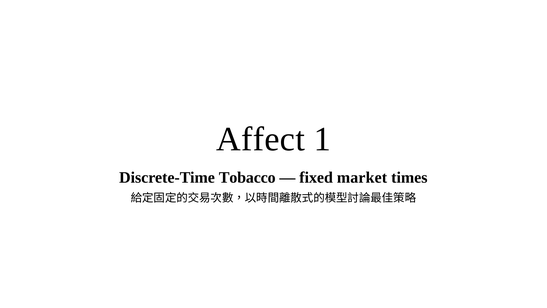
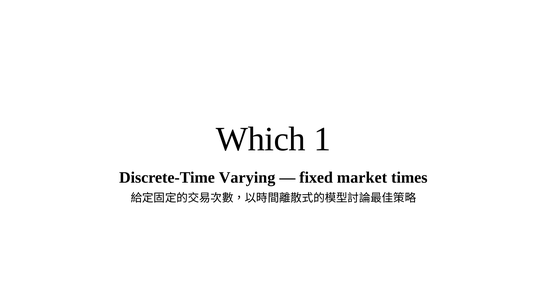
Affect: Affect -> Which (261, 139)
Tobacco: Tobacco -> Varying (247, 177)
